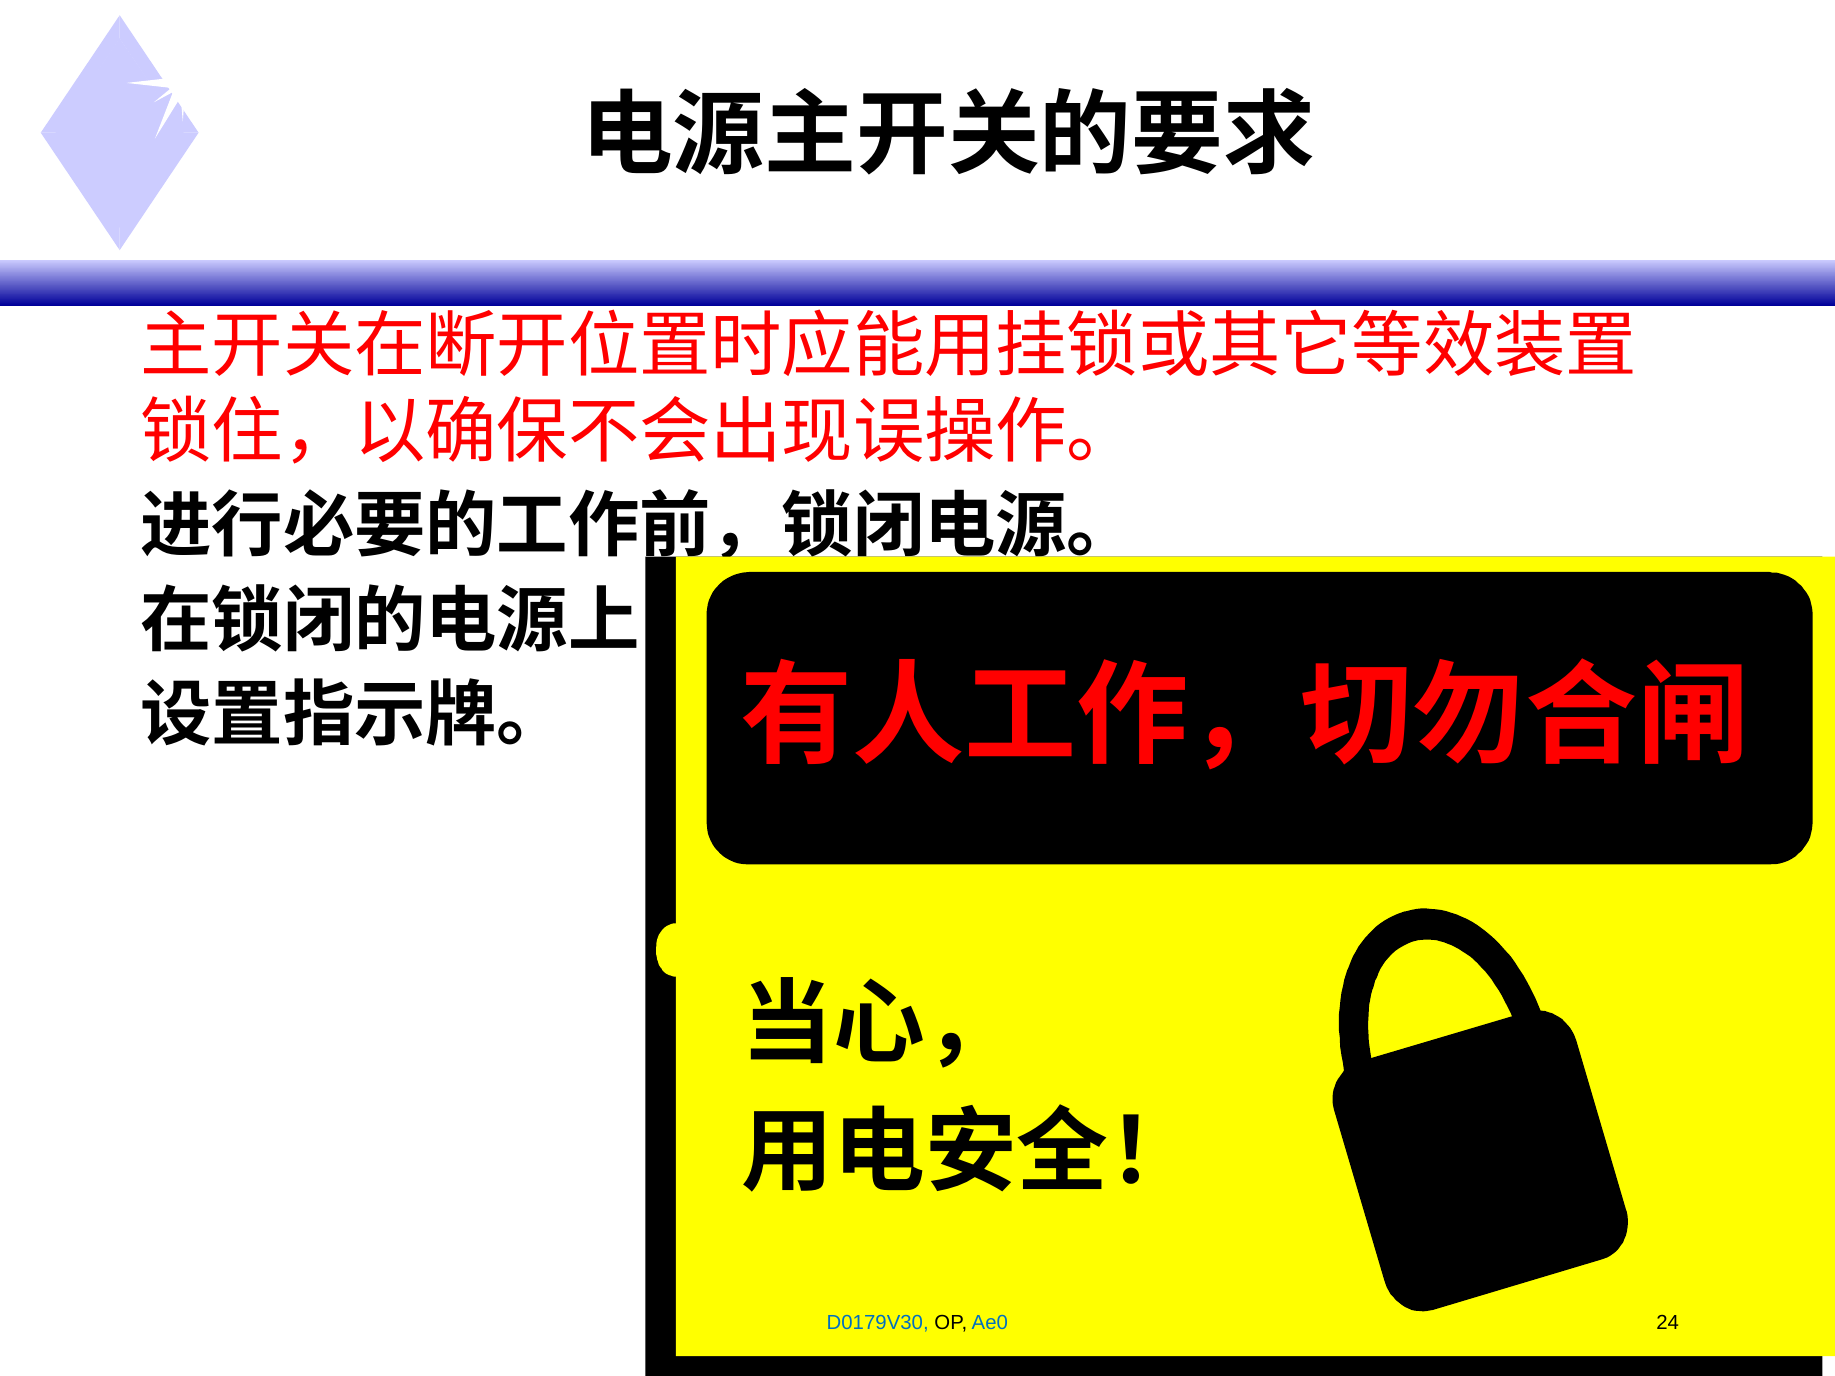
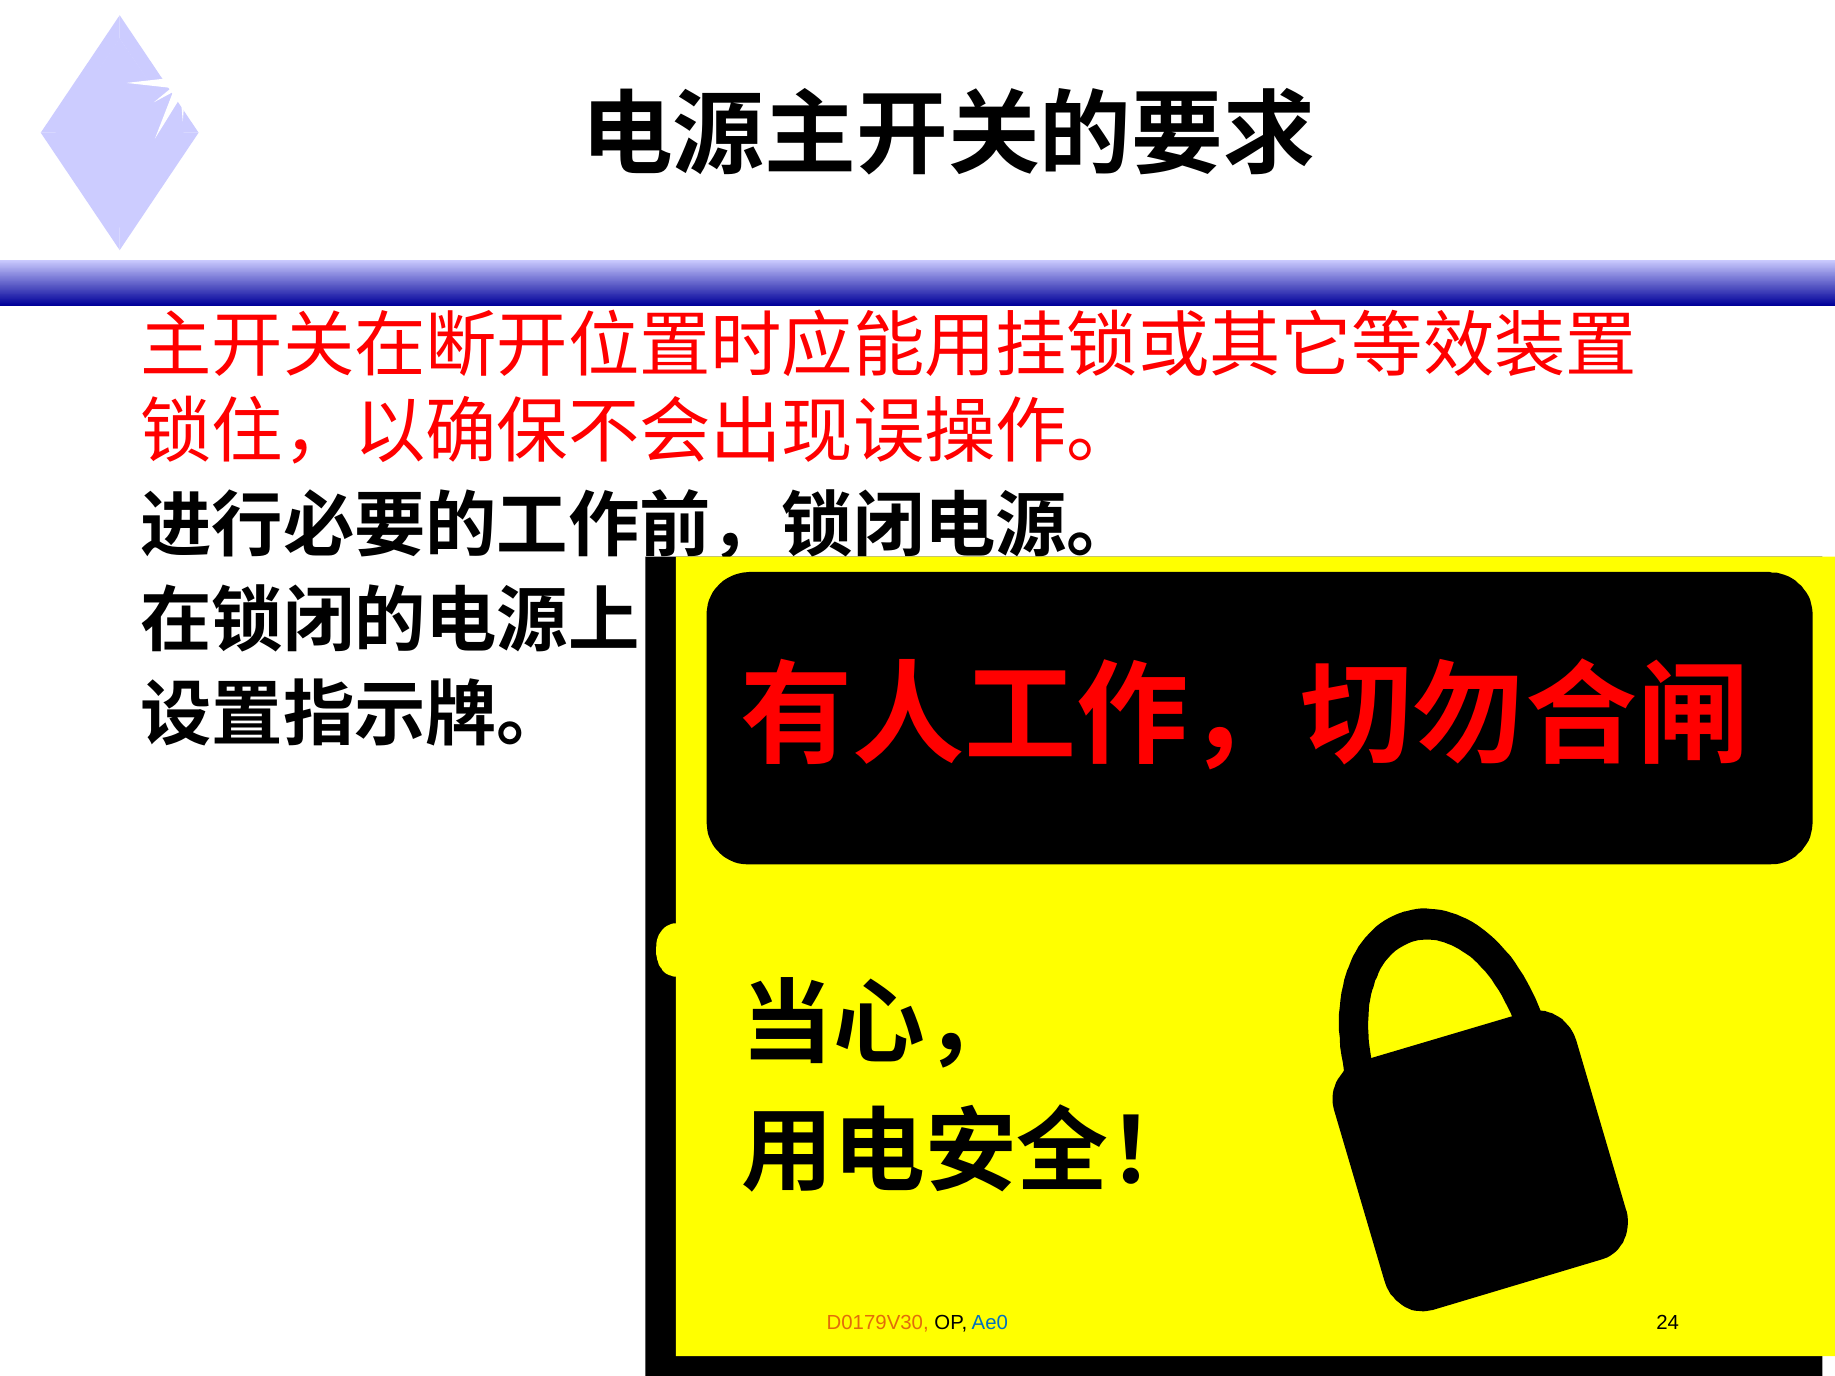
D0179V30 colour: blue -> orange (878, 1323)
